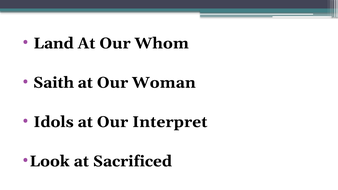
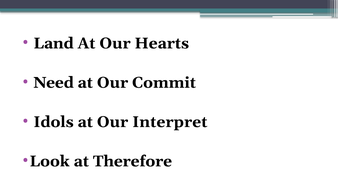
Whom: Whom -> Hearts (162, 43)
Saith: Saith -> Need (54, 83)
Woman: Woman -> Commit (164, 83)
Sacrificed: Sacrificed -> Therefore (132, 161)
